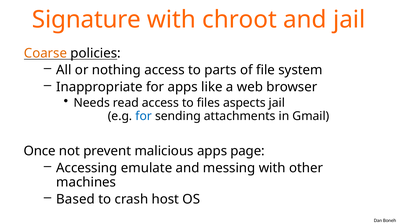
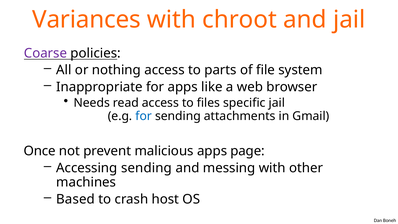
Signature: Signature -> Variances (86, 20)
Coarse colour: orange -> purple (45, 53)
aspects: aspects -> specific (244, 103)
Accessing emulate: emulate -> sending (146, 168)
